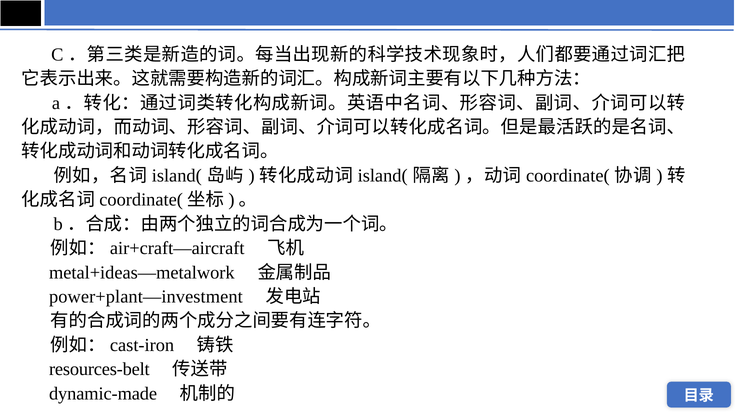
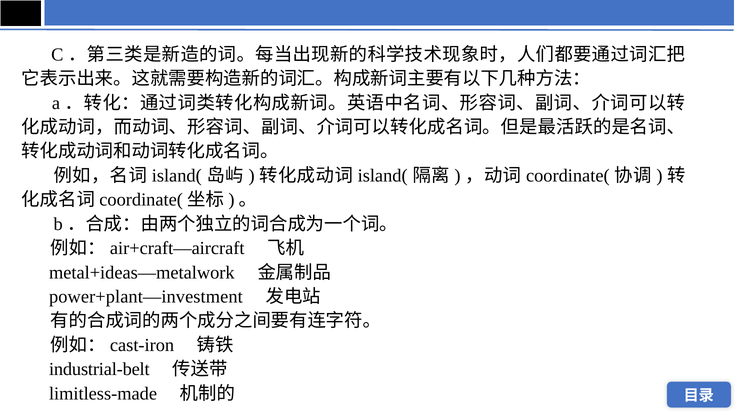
resources-belt: resources-belt -> industrial-belt (99, 370)
dynamic-made: dynamic-made -> limitless-made (103, 394)
